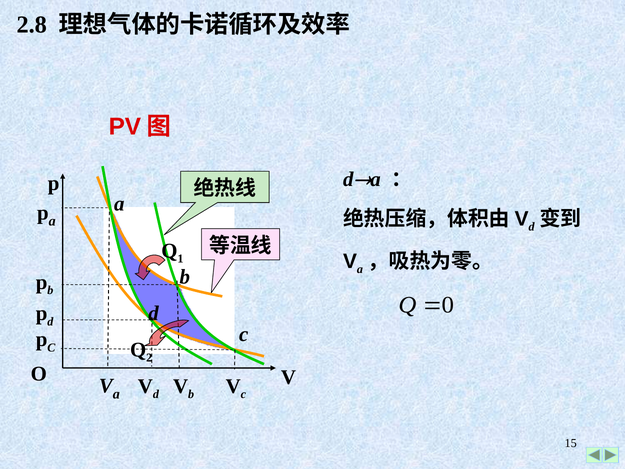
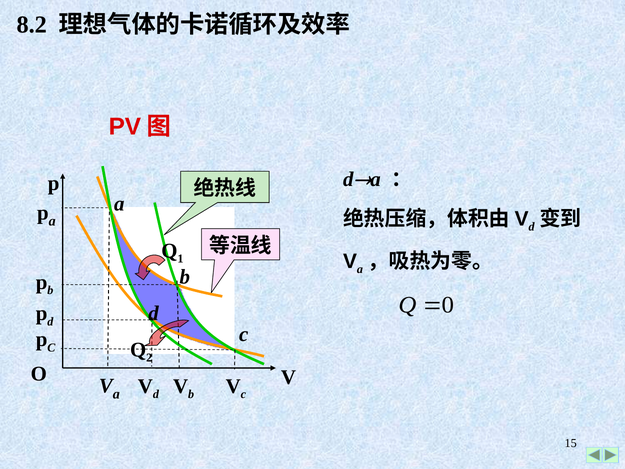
2.8: 2.8 -> 8.2 (32, 25)
